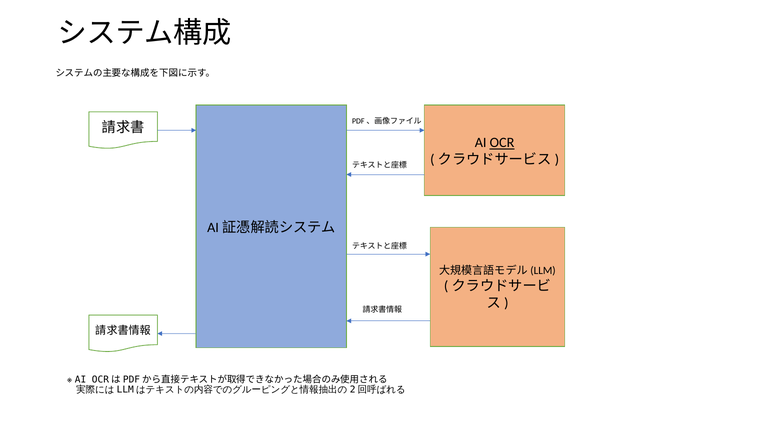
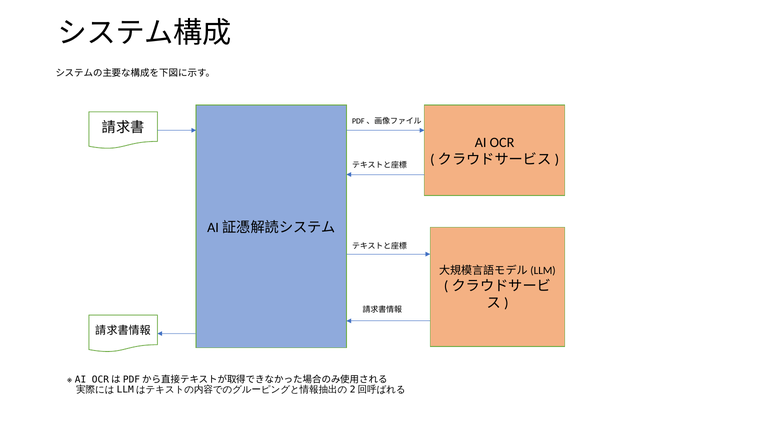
OCR underline: present -> none (502, 143)
